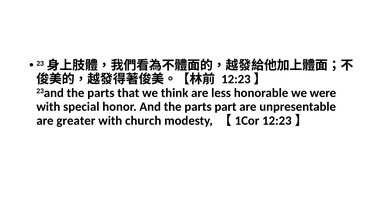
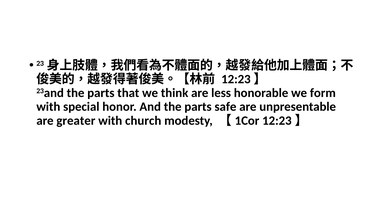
were: were -> form (323, 93)
part: part -> safe (225, 107)
